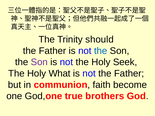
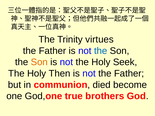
should: should -> virtues (100, 40)
Son colour: purple -> orange (39, 62)
What: What -> Then (60, 74)
faith: faith -> died (102, 85)
